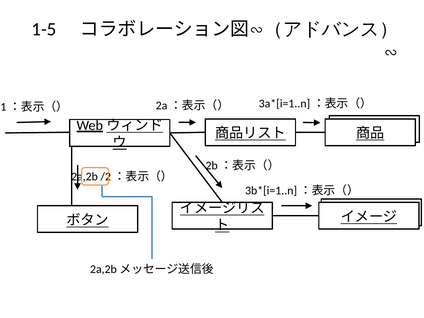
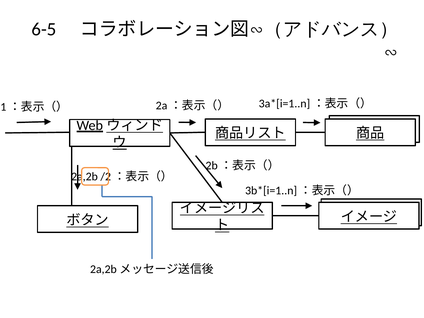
1-5: 1-5 -> 6-5 (44, 29)
